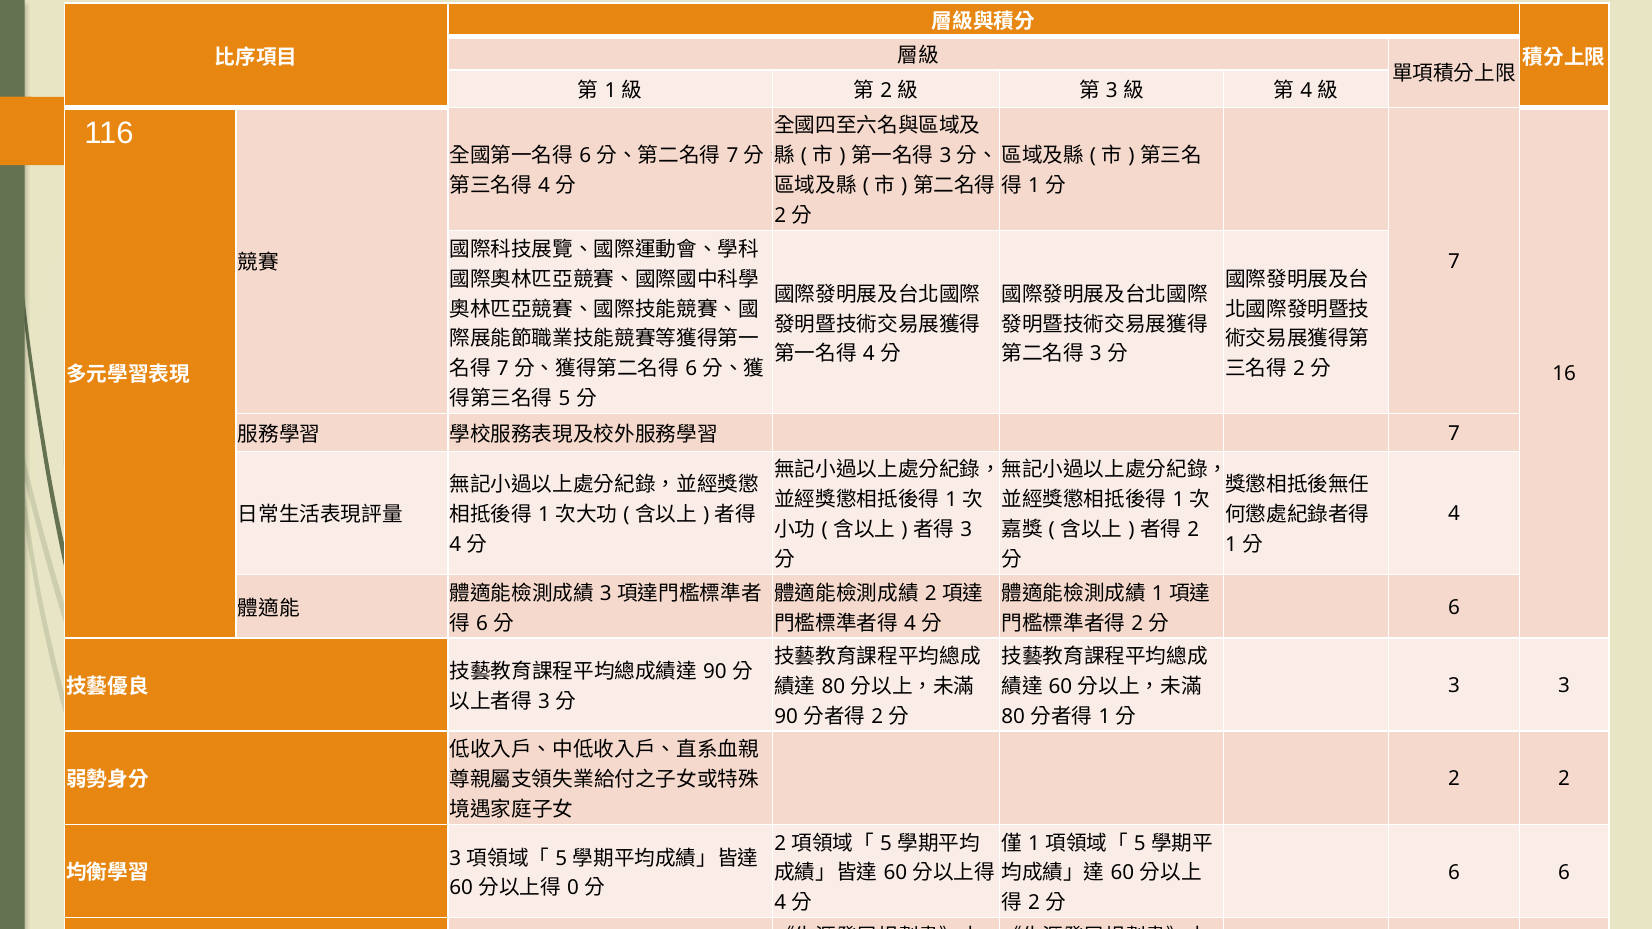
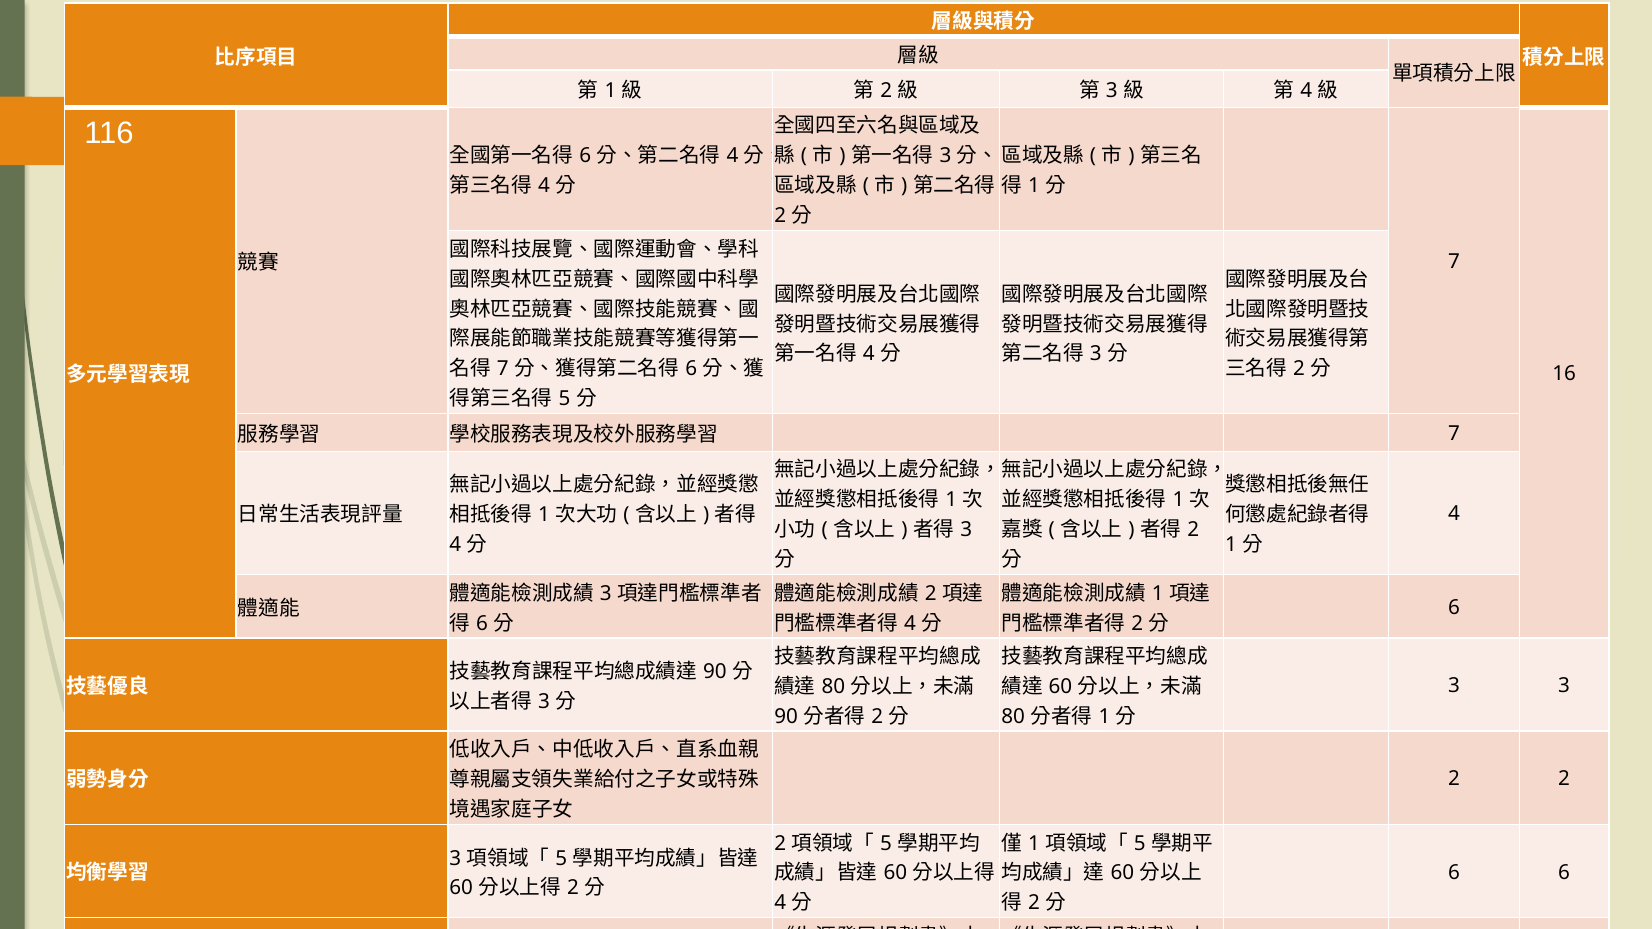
7: 7 -> 4 (732, 156)
0: 0 -> 2 (573, 888)
